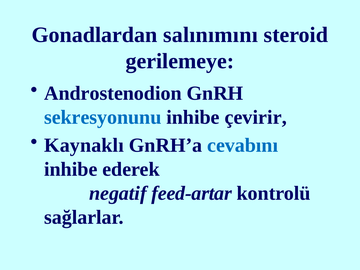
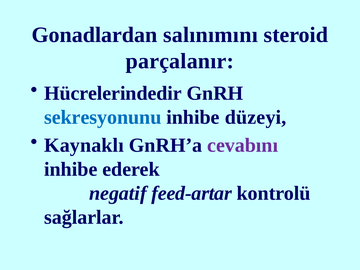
gerilemeye: gerilemeye -> parçalanır (180, 61)
Androstenodion: Androstenodion -> Hücrelerindedir (113, 93)
çevirir: çevirir -> düzeyi (256, 117)
cevabını colour: blue -> purple (243, 145)
